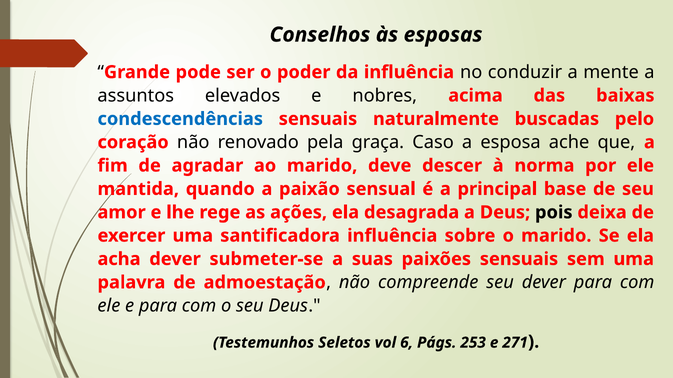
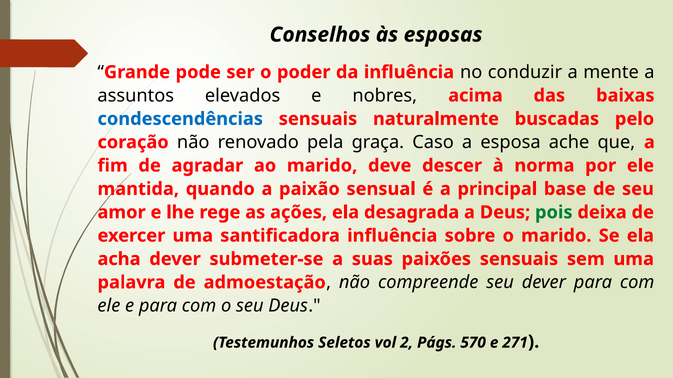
pois colour: black -> green (554, 213)
6: 6 -> 2 (407, 343)
253: 253 -> 570 (473, 343)
